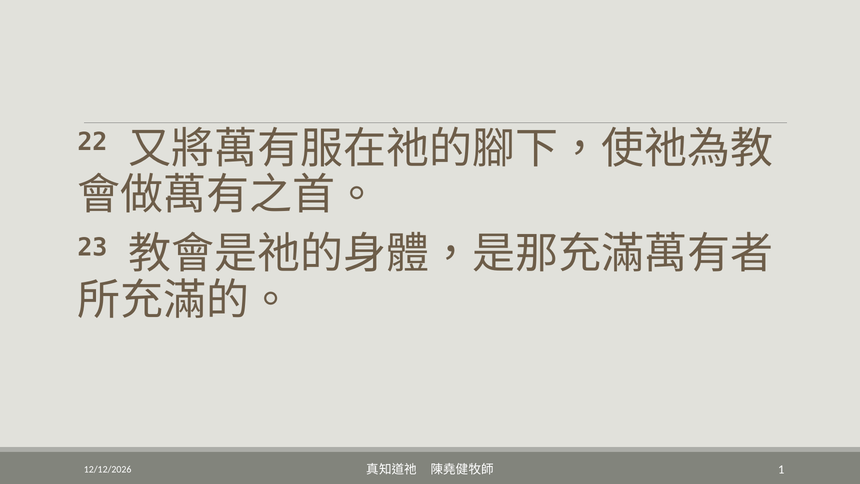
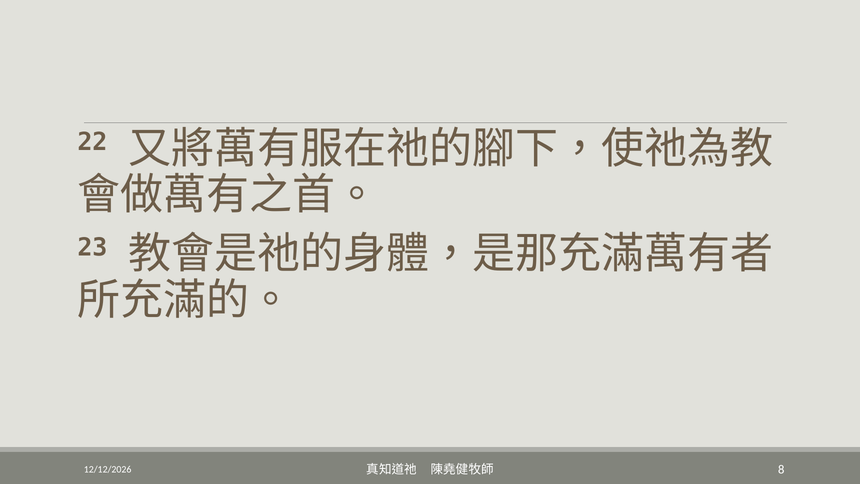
1: 1 -> 8 (781, 469)
